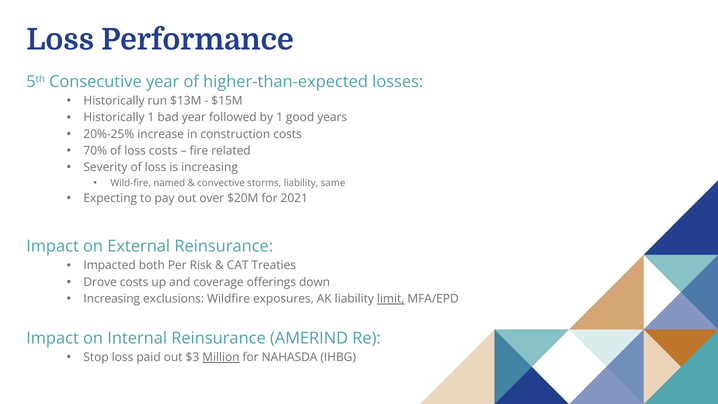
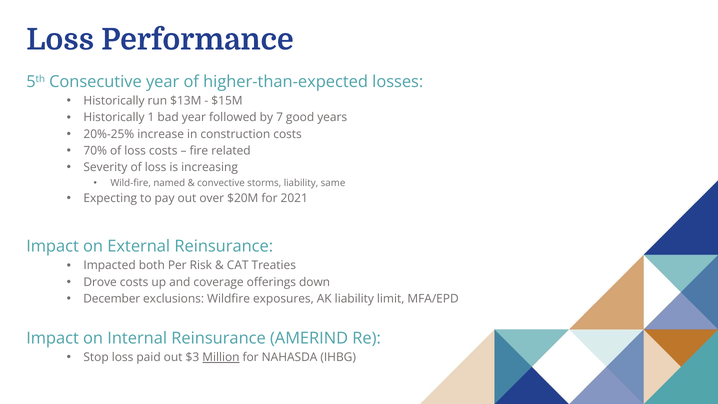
by 1: 1 -> 7 (280, 117)
Increasing: Increasing -> December (112, 299)
limit underline: present -> none (391, 299)
